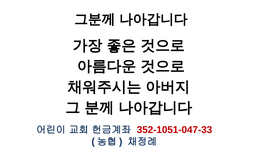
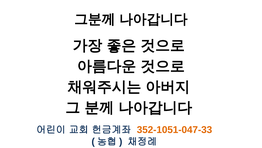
352-1051-047-33 colour: red -> orange (174, 129)
